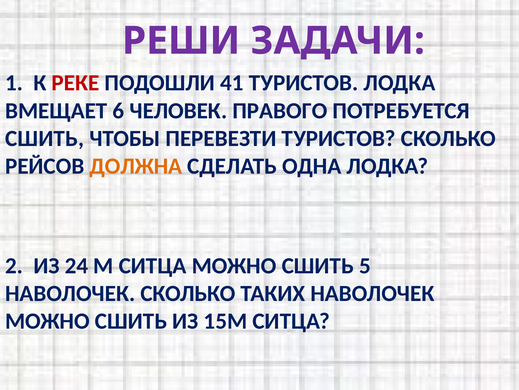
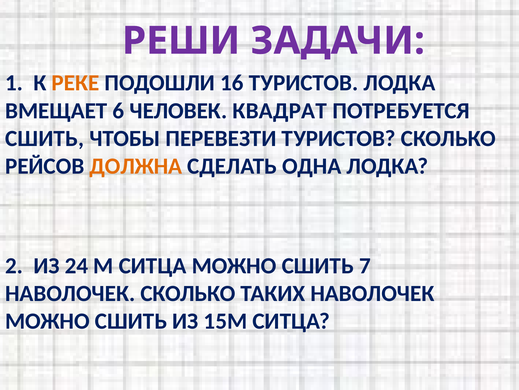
РЕКЕ colour: red -> orange (75, 83)
41: 41 -> 16 (232, 83)
ПРАВОГО: ПРАВОГО -> КВАДРАТ (280, 111)
5: 5 -> 7 (365, 265)
